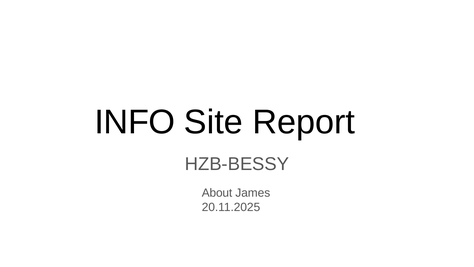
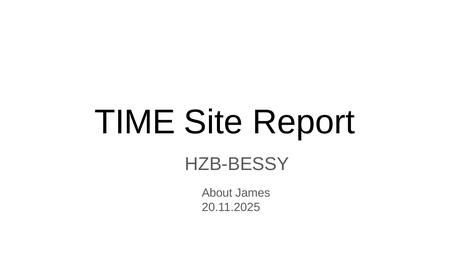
INFO: INFO -> TIME (135, 122)
